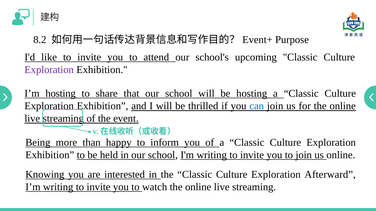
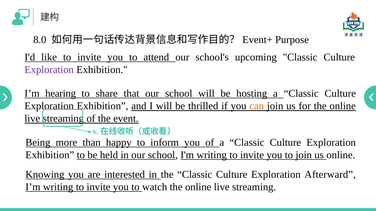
8.2: 8.2 -> 8.0 (40, 40)
I’m hosting: hosting -> hearing (61, 94)
can colour: blue -> orange (257, 106)
